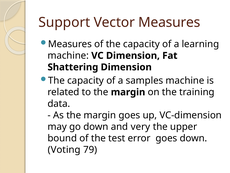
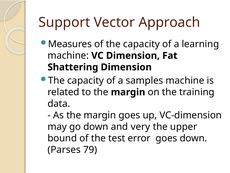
Vector Measures: Measures -> Approach (169, 22)
Voting: Voting -> Parses (64, 149)
